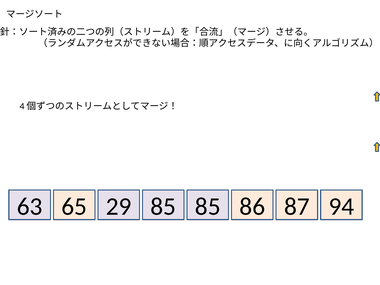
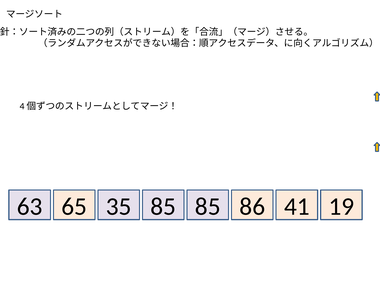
29: 29 -> 35 (119, 207)
87: 87 -> 41 (297, 207)
94: 94 -> 19 (341, 207)
